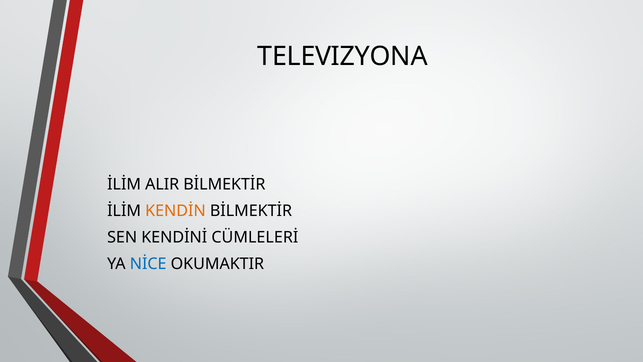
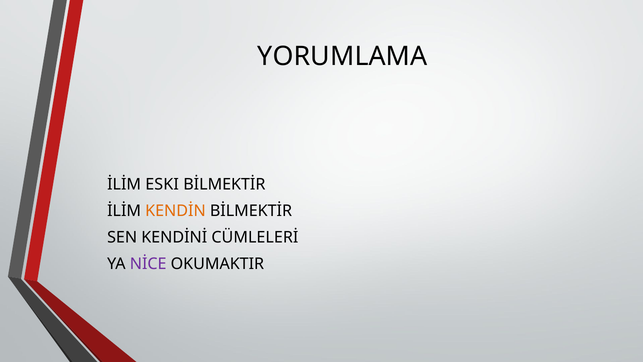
TELEVIZYONA: TELEVIZYONA -> YORUMLAMA (342, 56)
ALIR: ALIR -> ESKI (162, 184)
NİCE colour: blue -> purple (148, 264)
